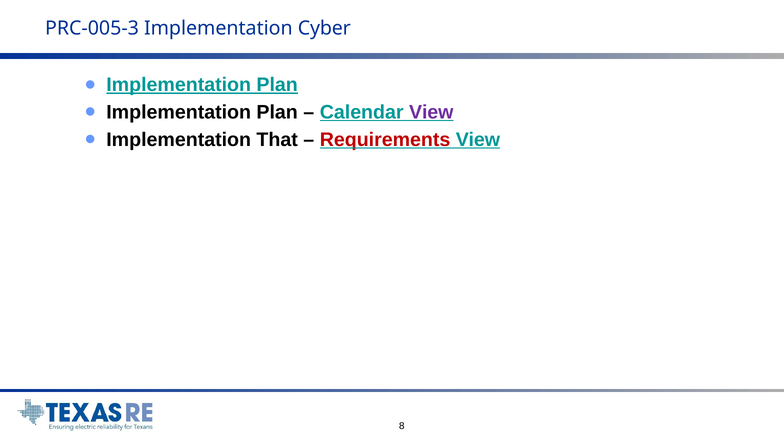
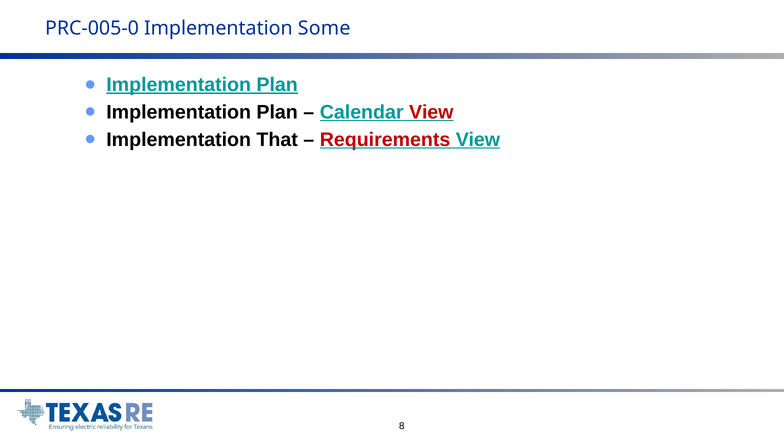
PRC-005-3: PRC-005-3 -> PRC-005-0 (92, 28)
Cyber: Cyber -> Some (324, 28)
View colour: purple -> red (431, 112)
